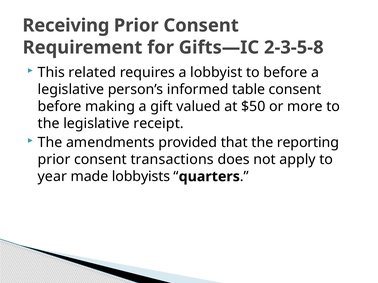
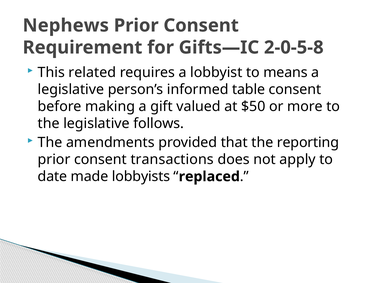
Receiving: Receiving -> Nephews (66, 26)
2-3-5-8: 2-3-5-8 -> 2-0-5-8 (294, 48)
to before: before -> means (285, 73)
receipt: receipt -> follows (159, 124)
year: year -> date (52, 177)
quarters: quarters -> replaced (209, 177)
